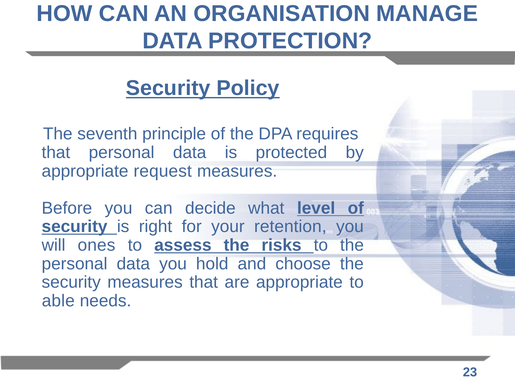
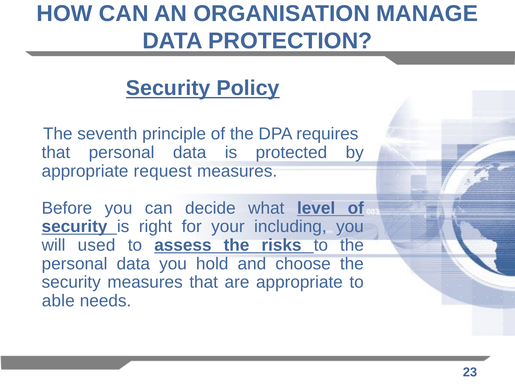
retention: retention -> including (290, 227)
ones: ones -> used (97, 245)
